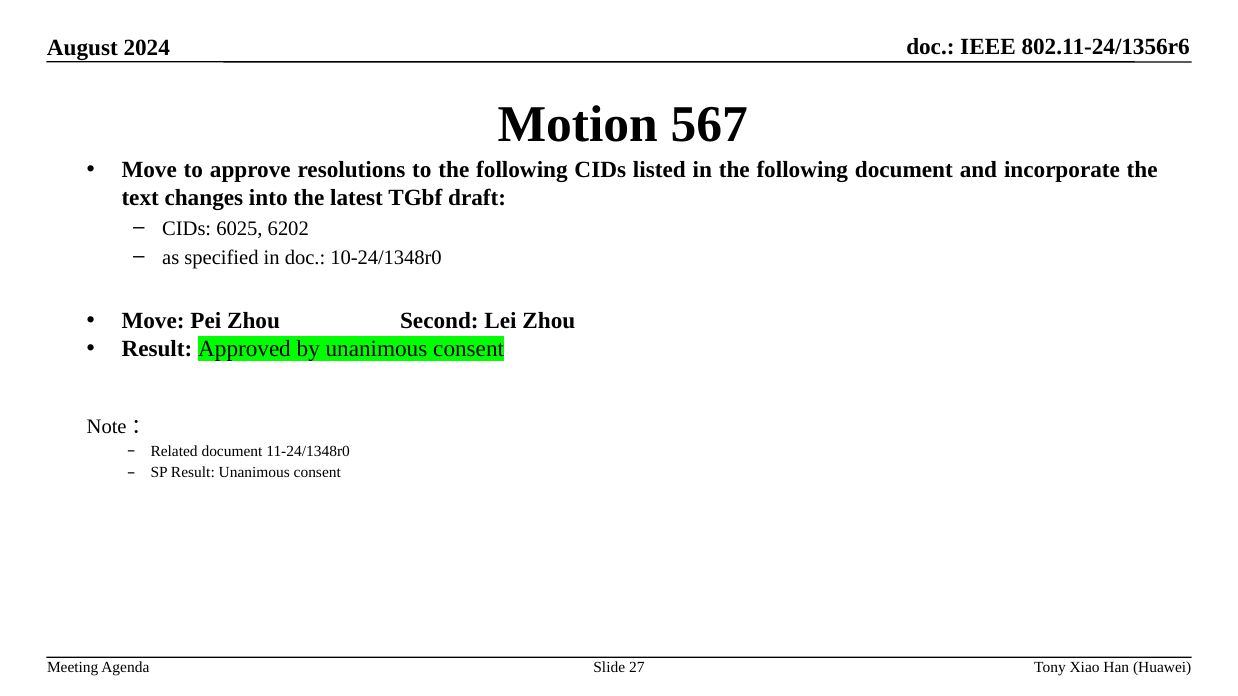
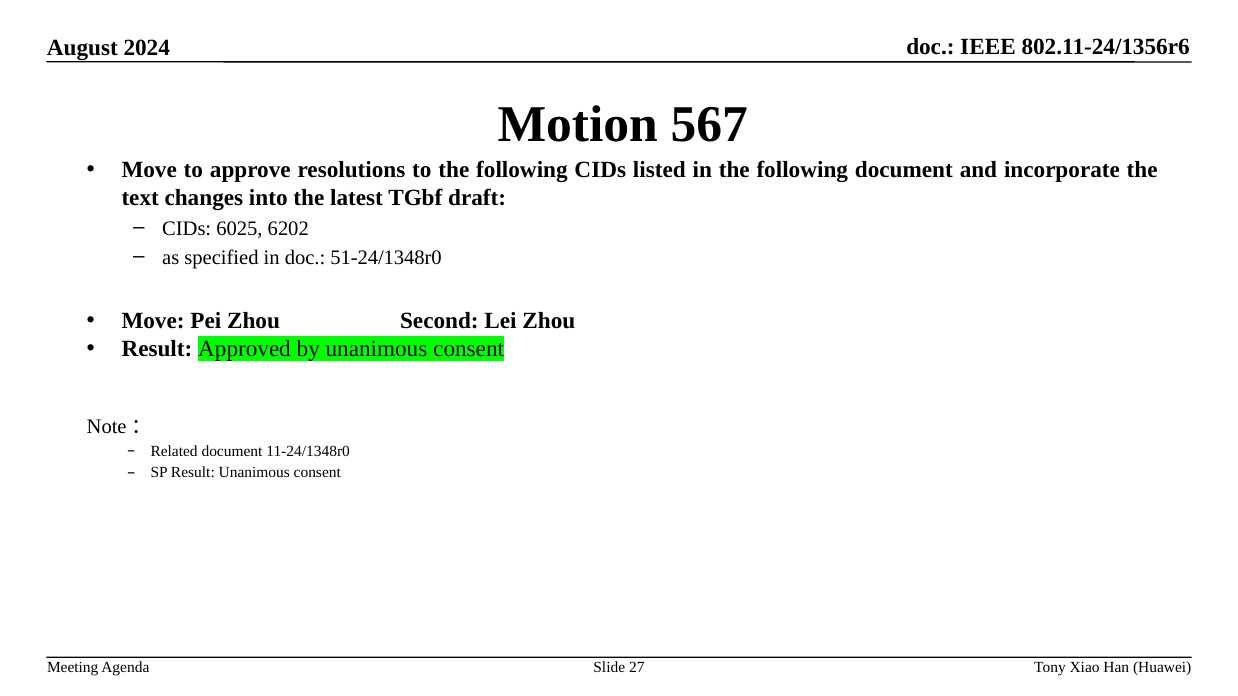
10-24/1348r0: 10-24/1348r0 -> 51-24/1348r0 (386, 257)
